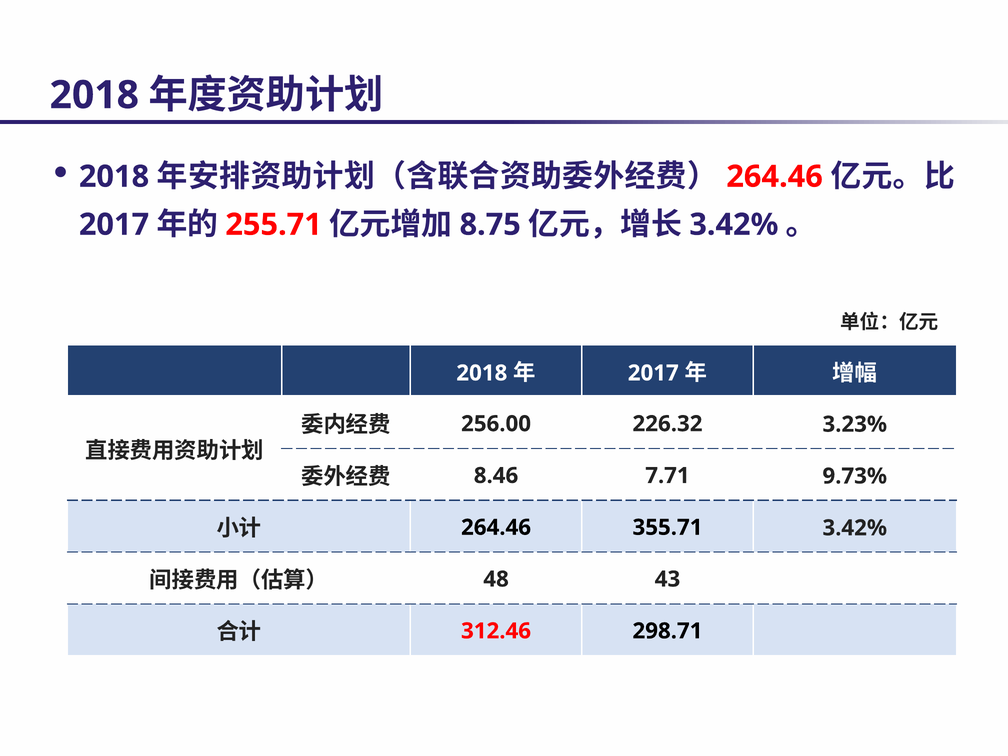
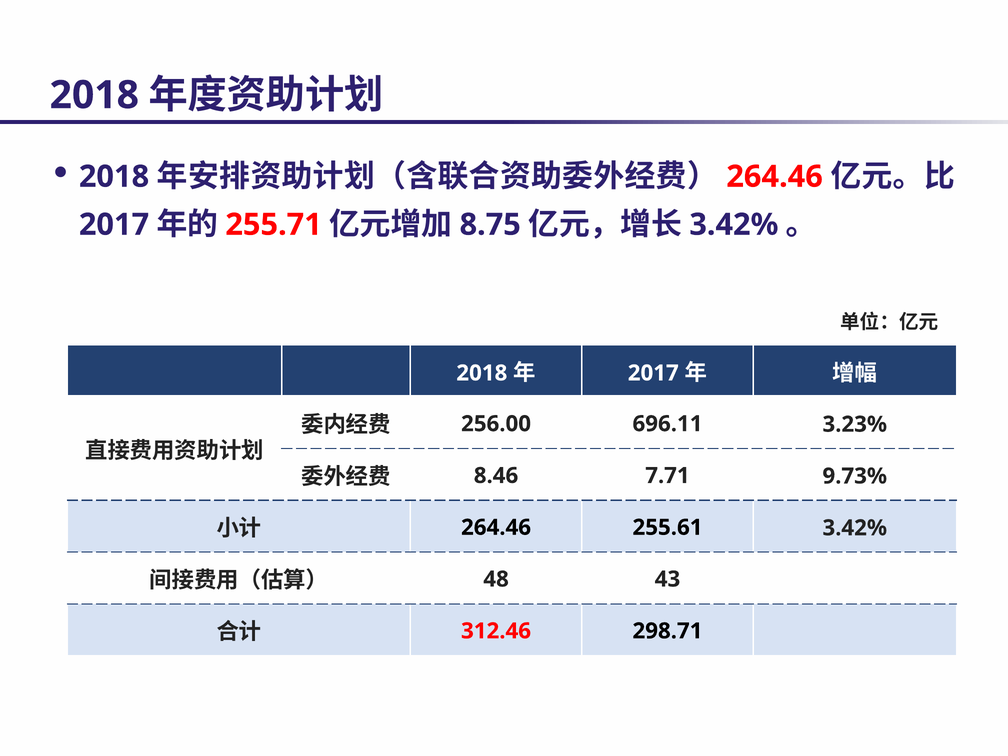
226.32: 226.32 -> 696.11 (667, 424)
355.71: 355.71 -> 255.61 (667, 527)
